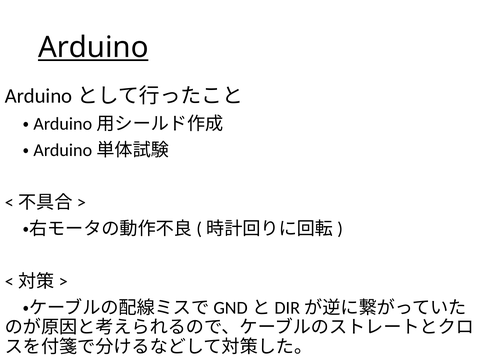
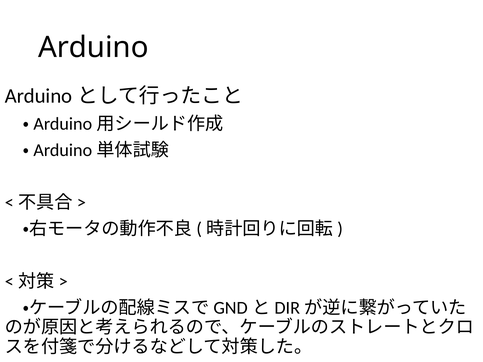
Arduino underline: present -> none (93, 47)
